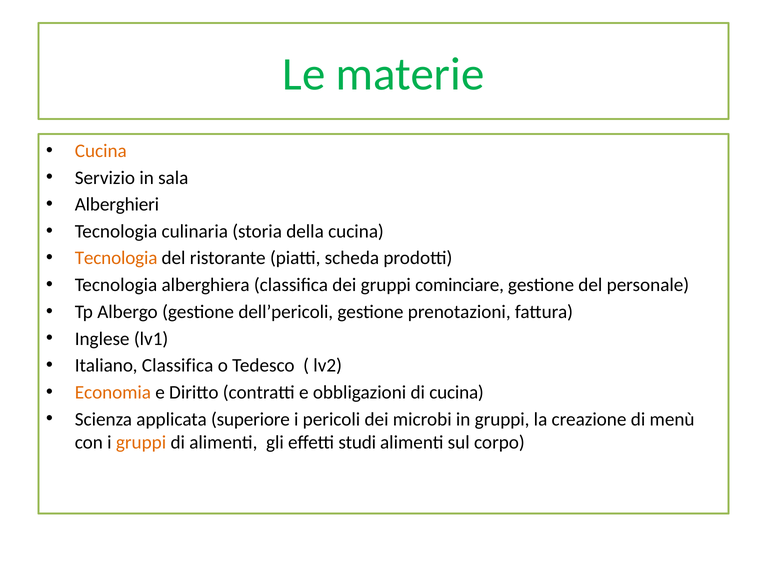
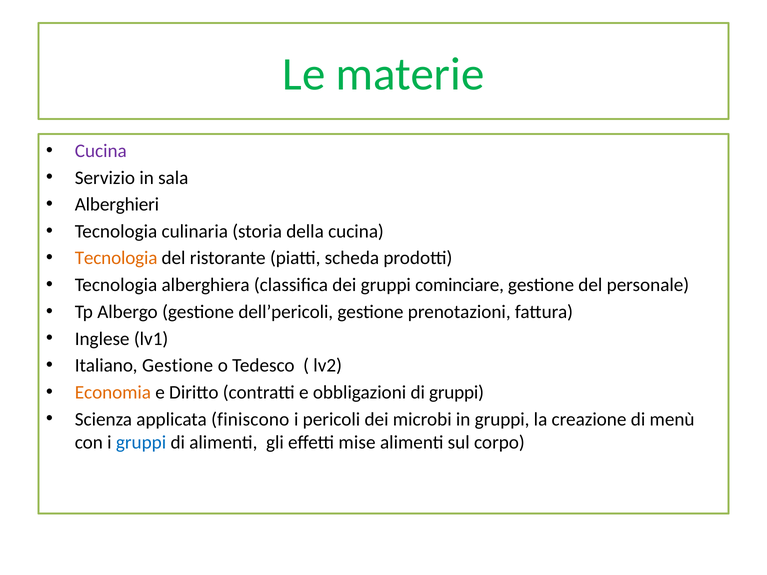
Cucina colour: orange -> purple (101, 151)
Italiano Classifica: Classifica -> Gestione (178, 366)
di cucina: cucina -> gruppi (457, 393)
superiore: superiore -> finiscono (250, 419)
gruppi colour: orange -> blue (141, 442)
studi: studi -> mise (357, 442)
